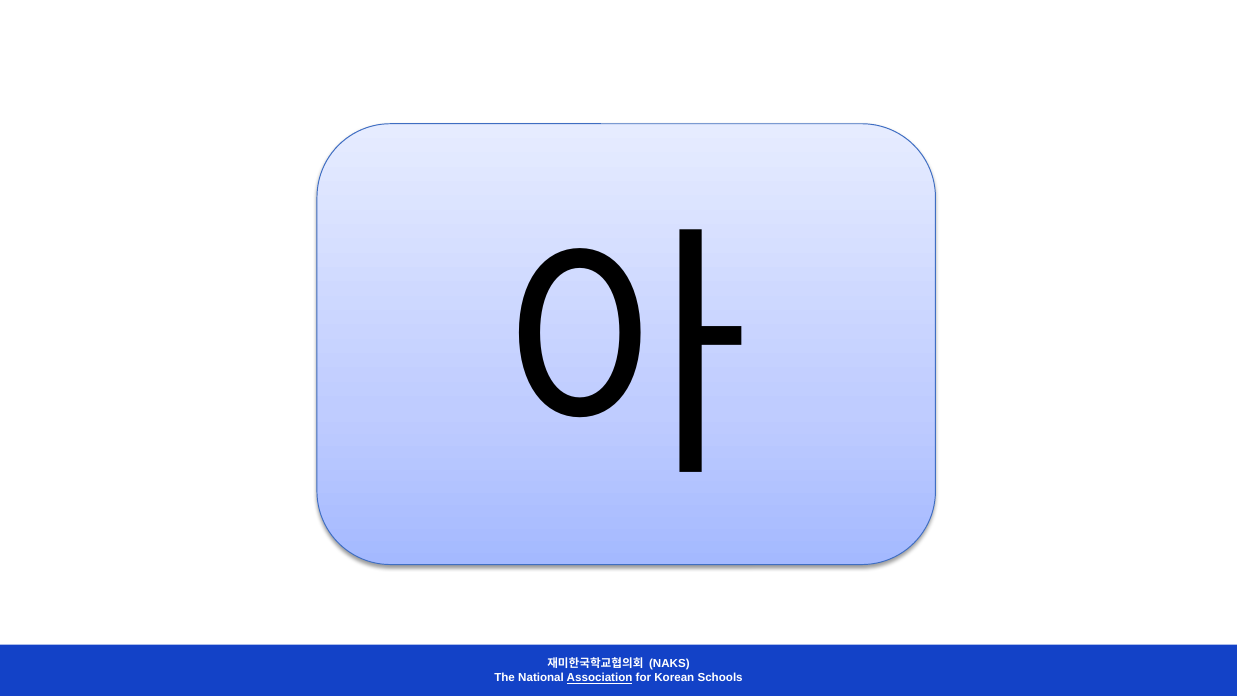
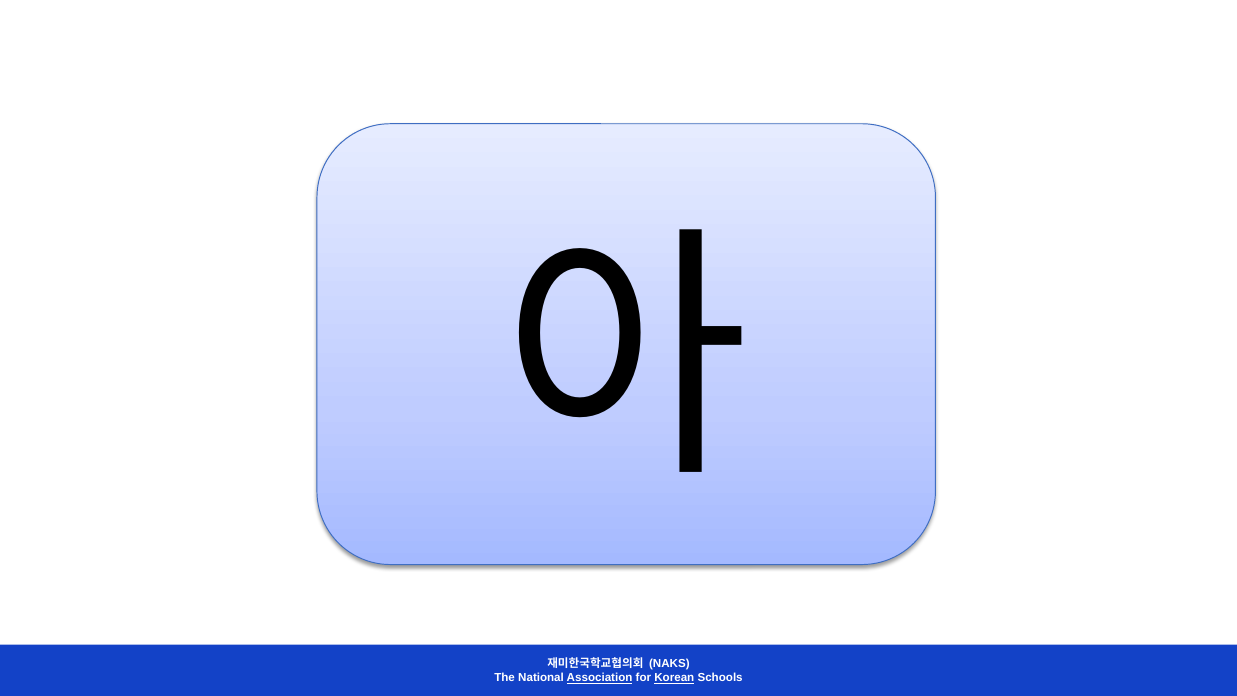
Korean underline: none -> present (674, 678)
